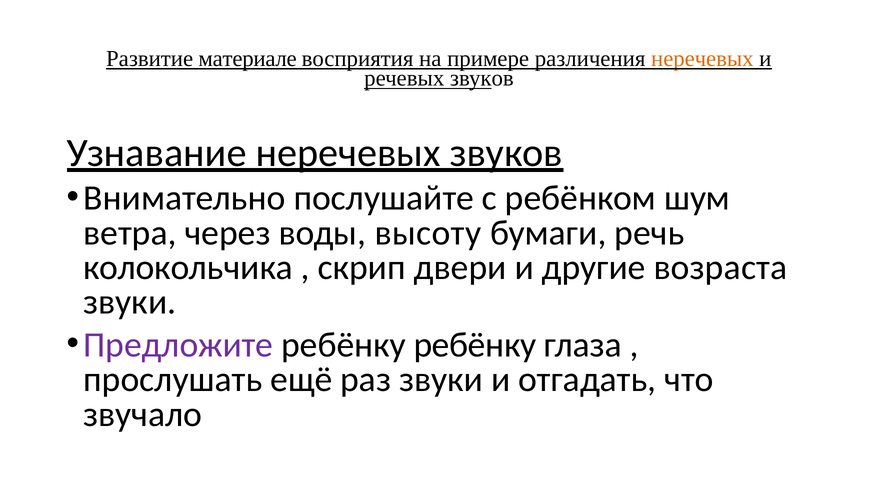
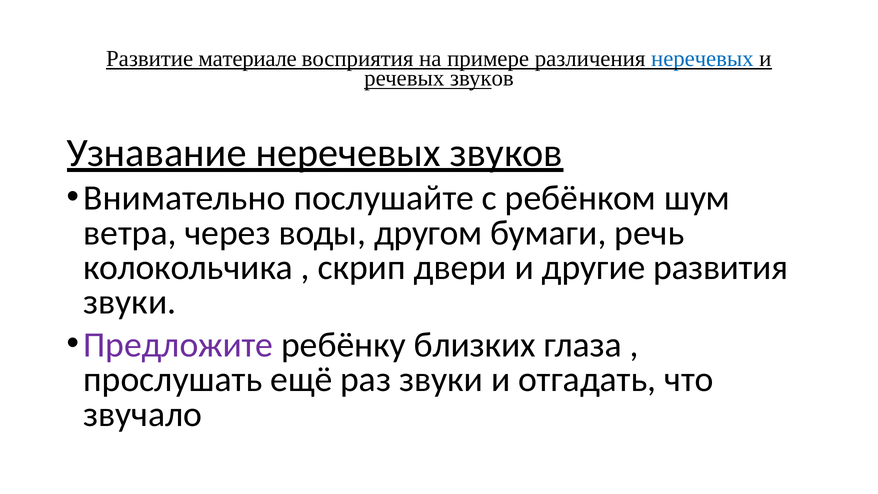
неречевых colour: orange -> blue (702, 59)
высоту: высоту -> другом (428, 233)
возраста: возраста -> развития (721, 267)
ребёнку ребёнку: ребёнку -> близких (475, 345)
